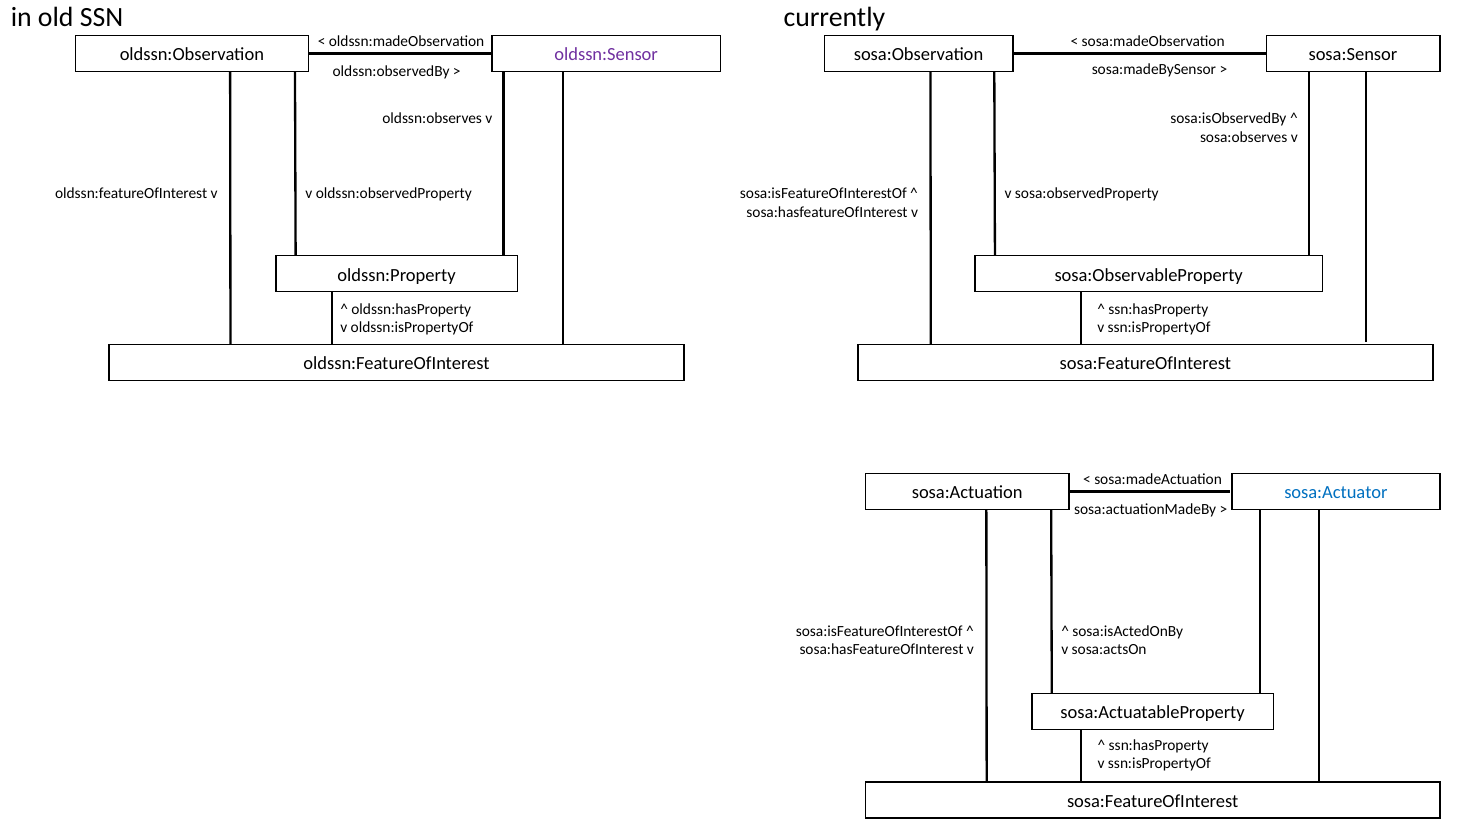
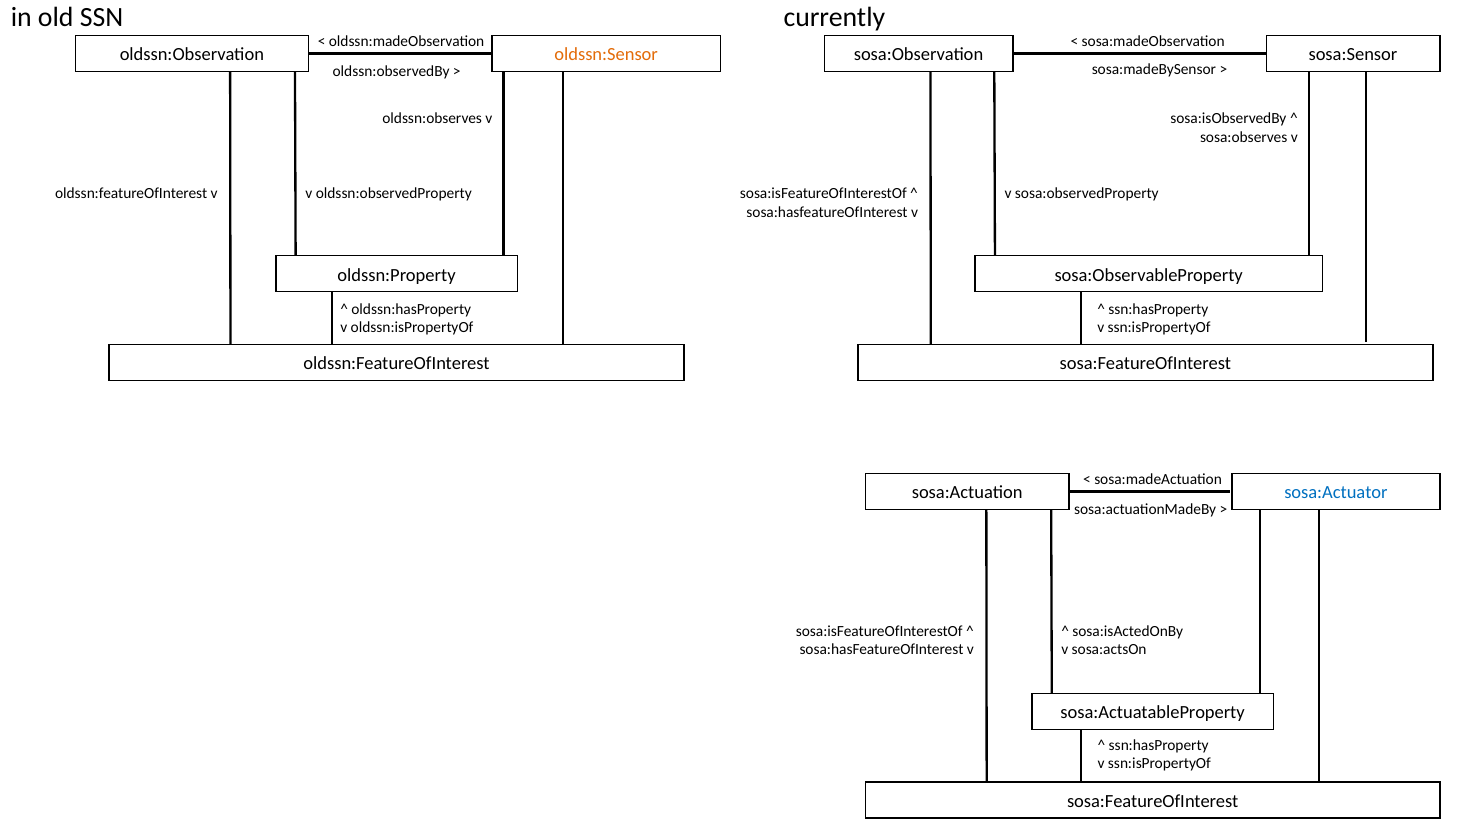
oldssn:Sensor colour: purple -> orange (606, 55)
